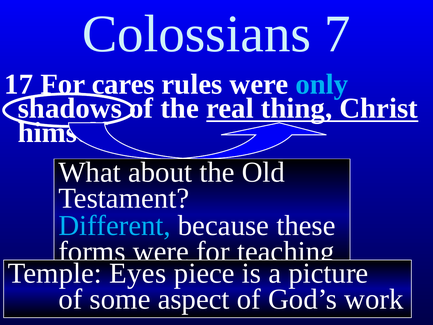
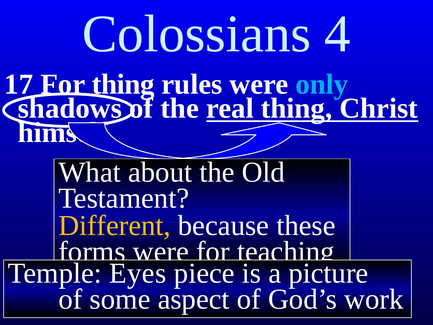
7: 7 -> 4 (337, 34)
cares: cares -> thing (123, 84)
Different colour: light blue -> yellow (115, 226)
